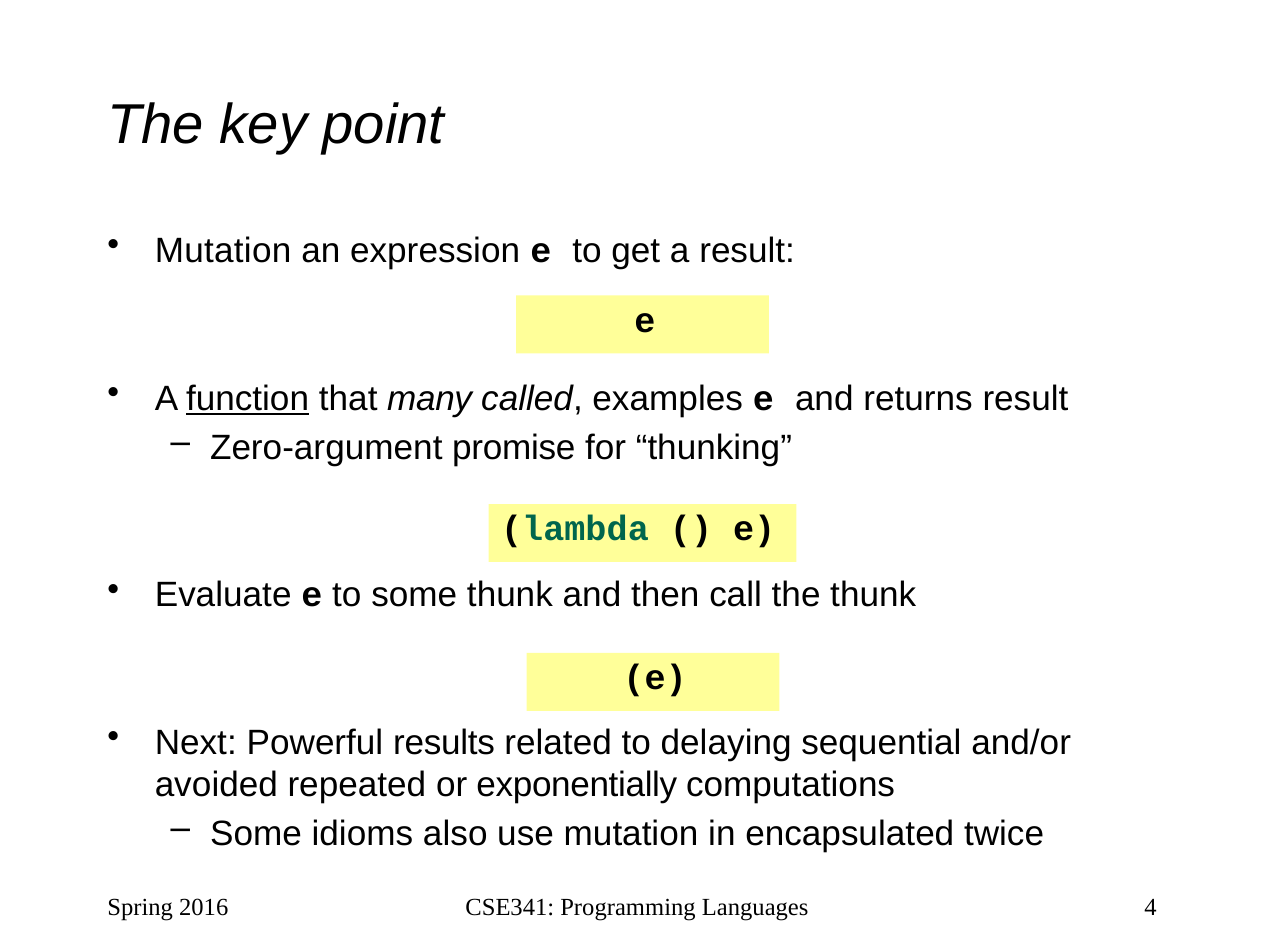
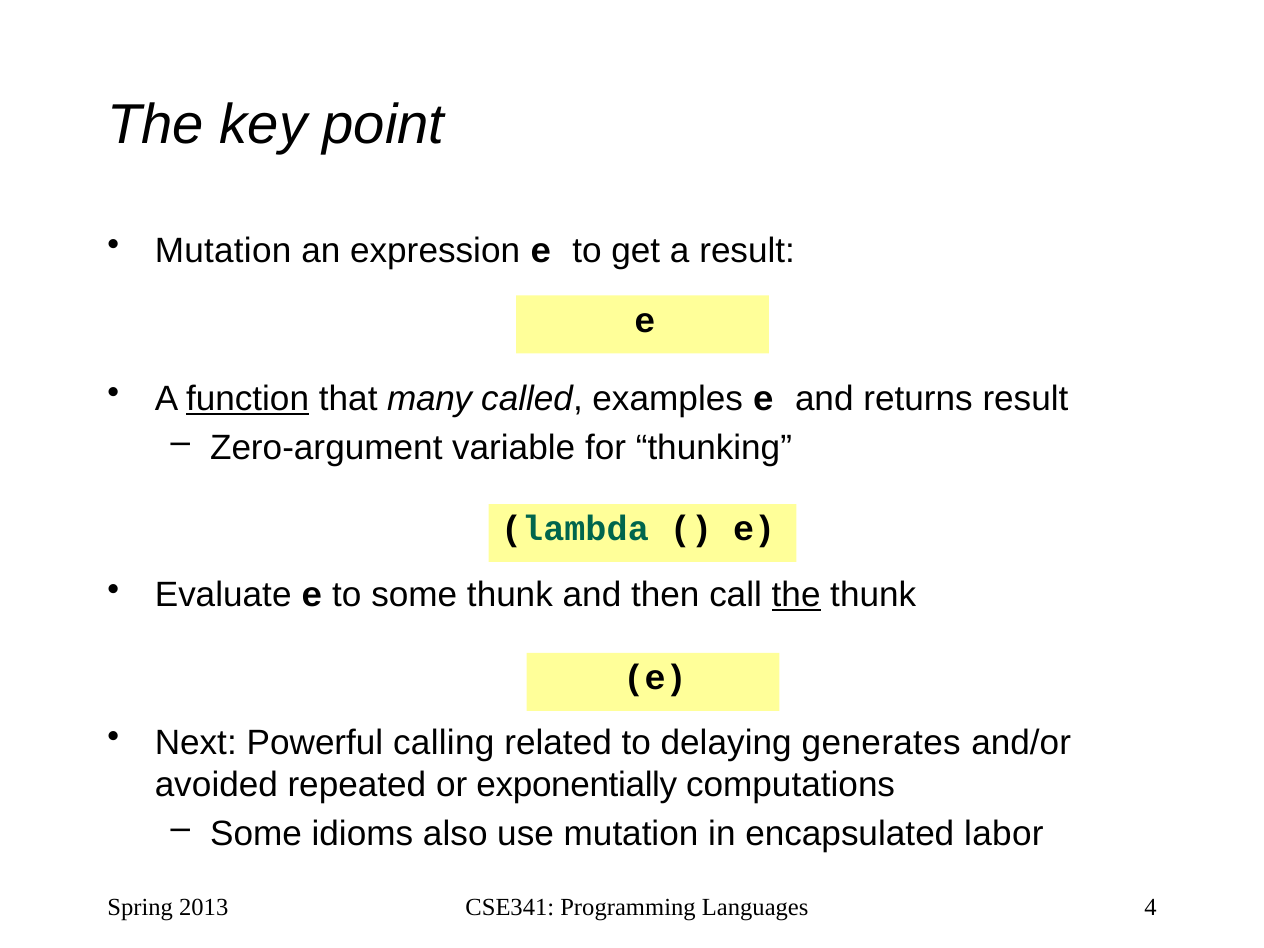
promise: promise -> variable (514, 448)
the underline: none -> present (796, 595)
results: results -> calling (444, 743)
sequential: sequential -> generates (881, 743)
twice: twice -> labor (1004, 834)
2016: 2016 -> 2013 (204, 908)
